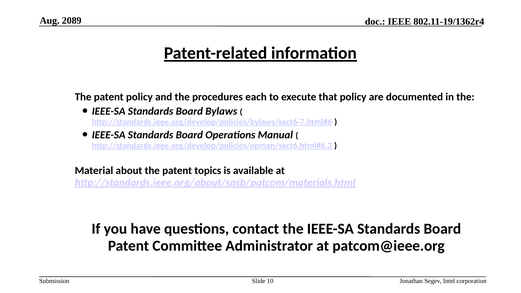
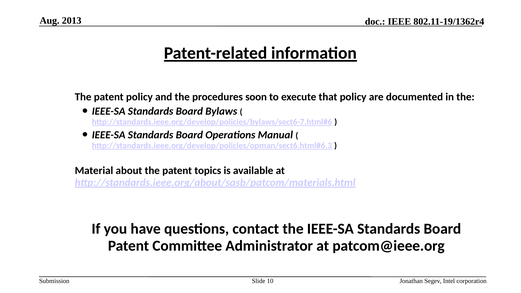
2089: 2089 -> 2013 (72, 21)
each: each -> soon (256, 97)
